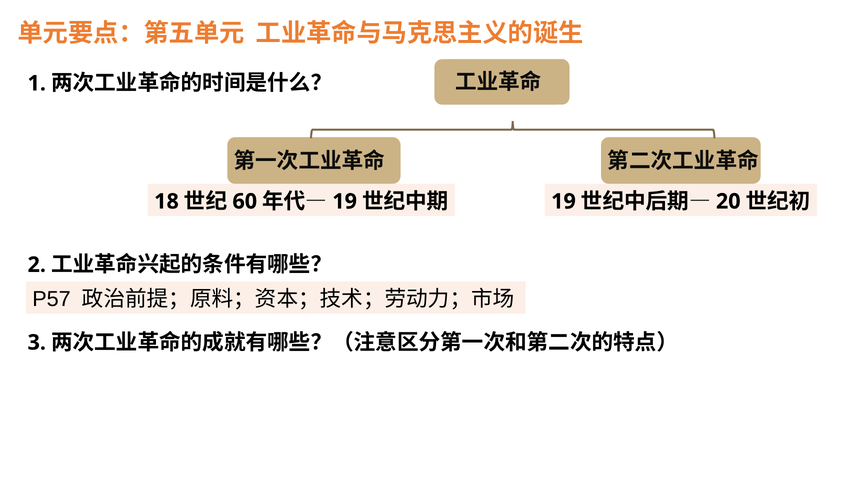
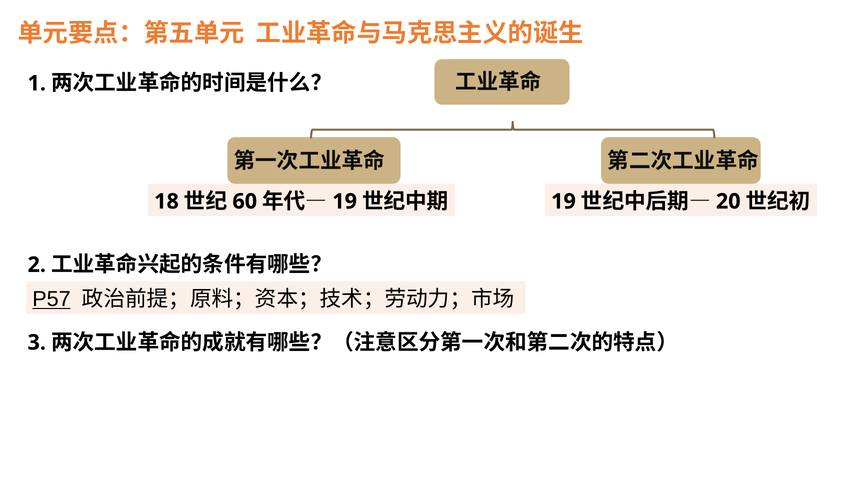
P57 underline: none -> present (52, 299)
